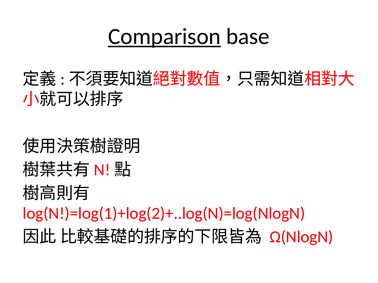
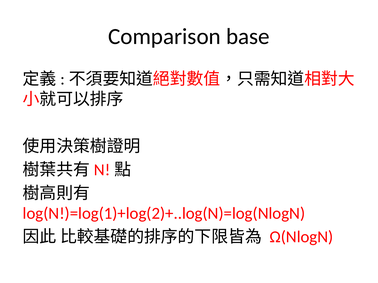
Comparison underline: present -> none (164, 37)
